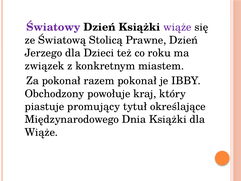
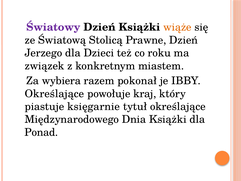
wiąże colour: purple -> orange (177, 27)
Za pokonał: pokonał -> wybiera (61, 81)
Obchodzony: Obchodzony -> Określające (54, 94)
promujący: promujący -> księgarnie (94, 106)
Wiąże: Wiąże -> Ponad (41, 132)
